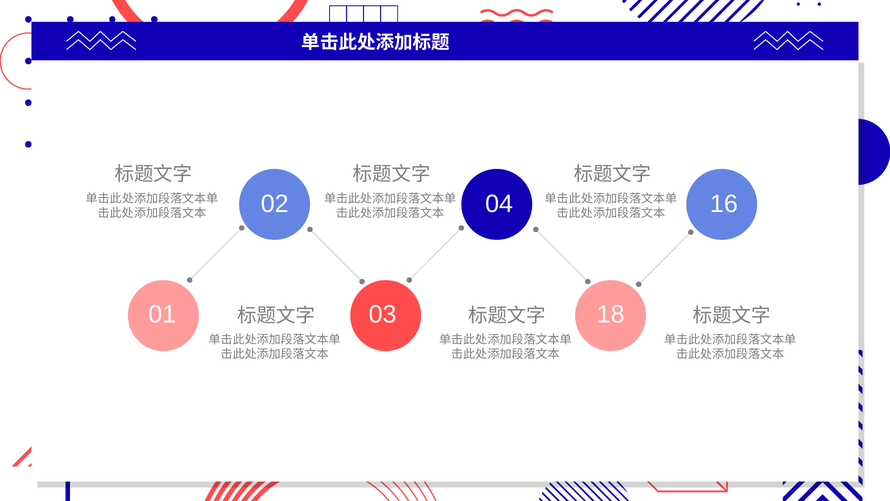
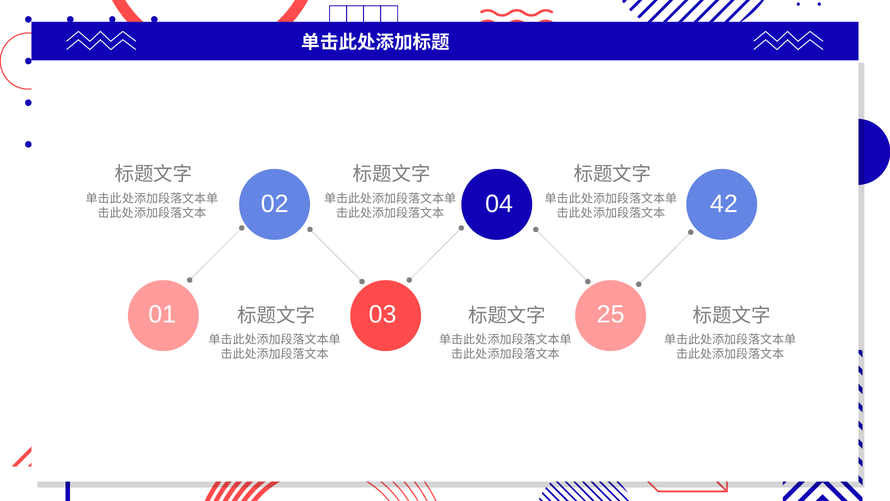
16: 16 -> 42 (724, 204)
18: 18 -> 25 (611, 314)
